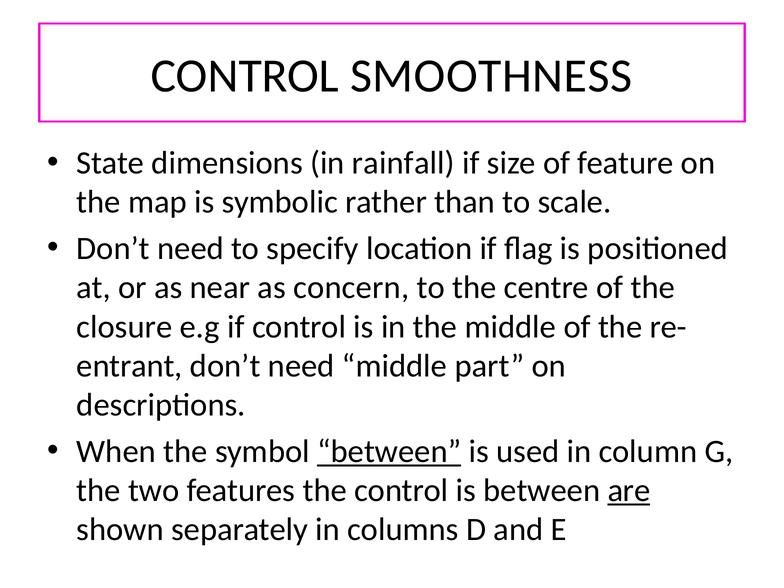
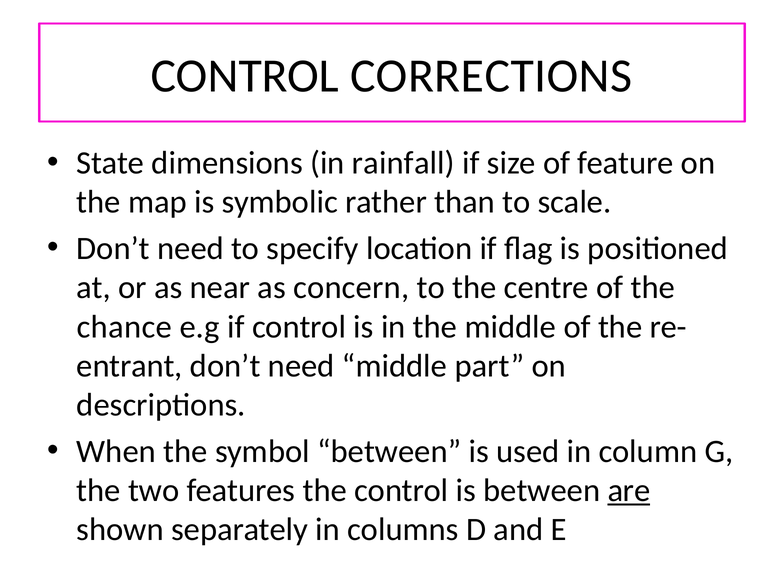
SMOOTHNESS: SMOOTHNESS -> CORRECTIONS (491, 76)
closure: closure -> chance (124, 327)
between underline: present -> none (389, 451)
